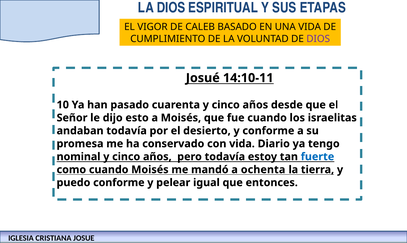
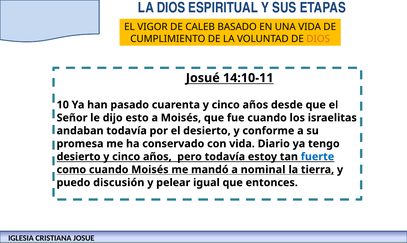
DIOS colour: purple -> orange (318, 39)
nominal: nominal -> desierto (79, 156)
ochenta: ochenta -> nominal (263, 169)
puedo conforme: conforme -> discusión (119, 182)
